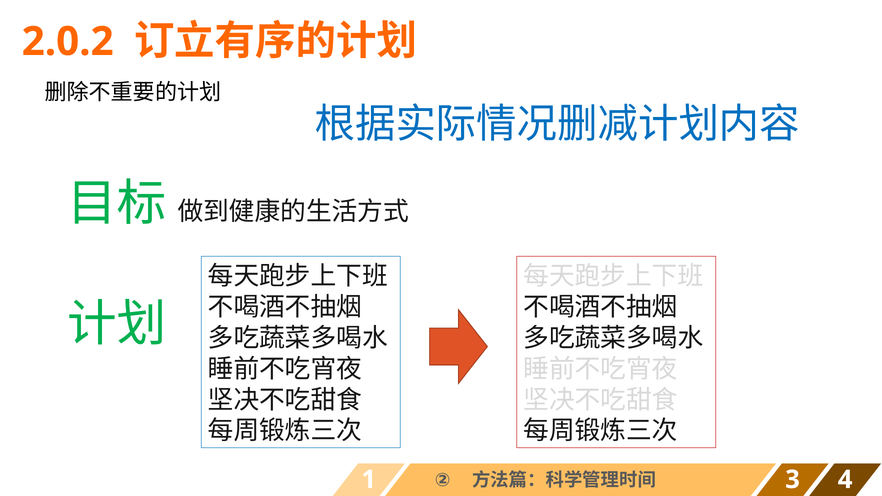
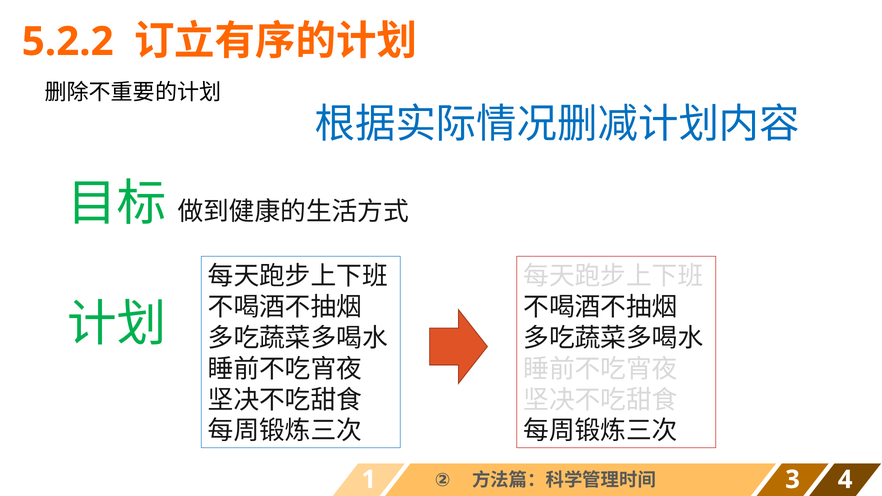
2.0.2: 2.0.2 -> 5.2.2 (68, 42)
